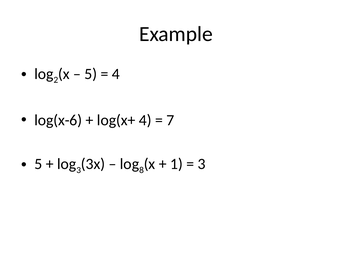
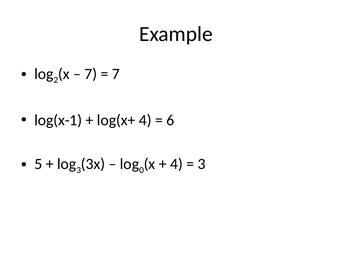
5: 5 -> 7 (91, 74)
4: 4 -> 7 (116, 74)
log(x-6: log(x-6 -> log(x-1 (58, 120)
7: 7 -> 6 (170, 120)
8: 8 -> 0 (142, 170)
1: 1 -> 4 (176, 164)
